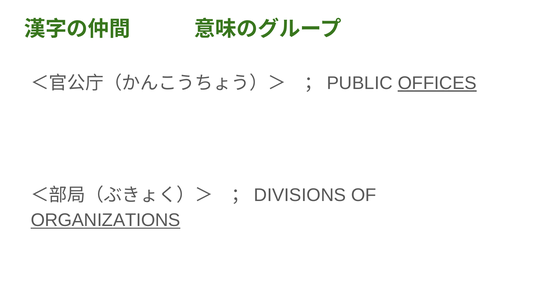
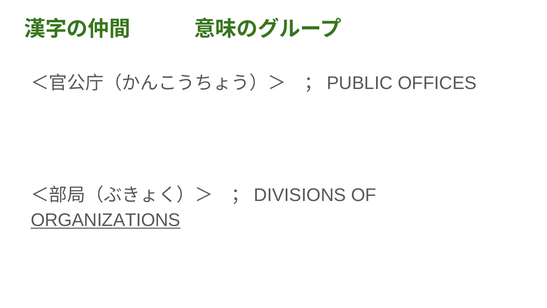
OFFICES underline: present -> none (437, 83)
